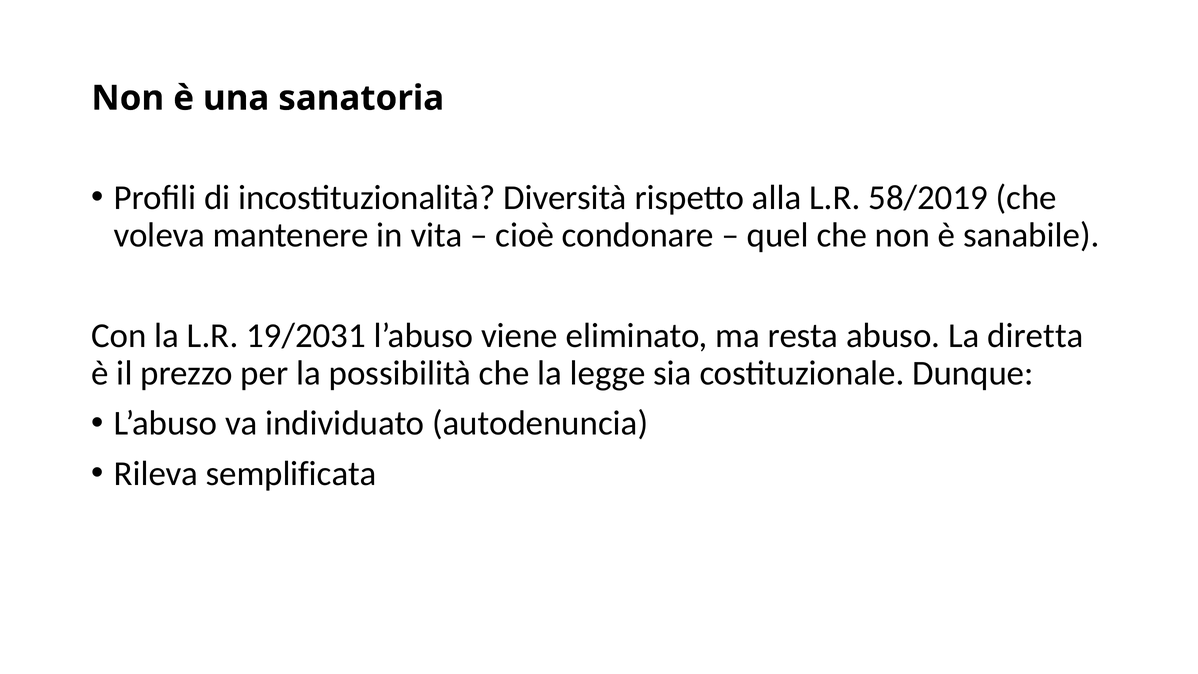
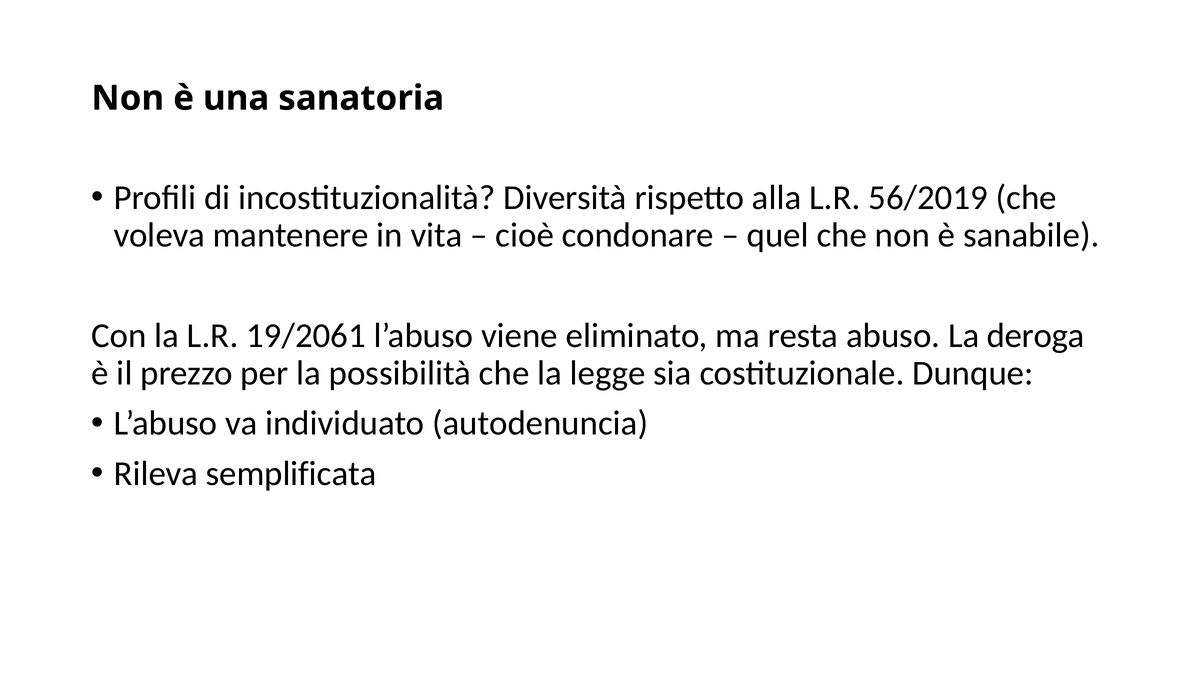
58/2019: 58/2019 -> 56/2019 (928, 197)
19/2031: 19/2031 -> 19/2061 (306, 335)
diretta: diretta -> deroga (1036, 335)
